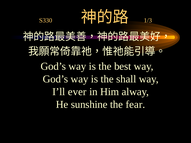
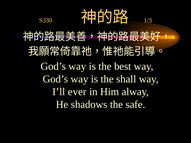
sunshine: sunshine -> shadows (89, 105)
fear: fear -> safe (135, 105)
